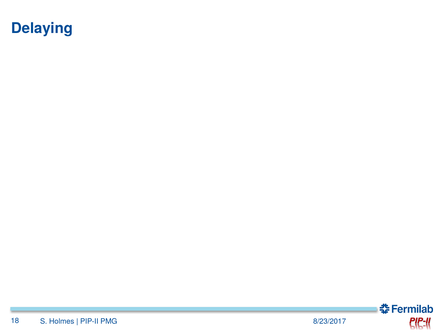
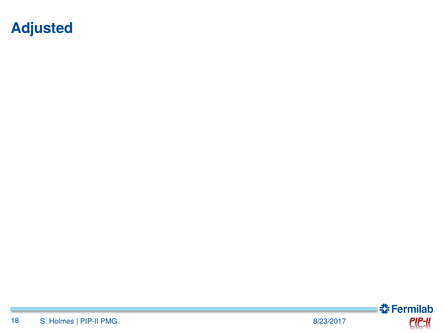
Delaying: Delaying -> Adjusted (42, 28)
